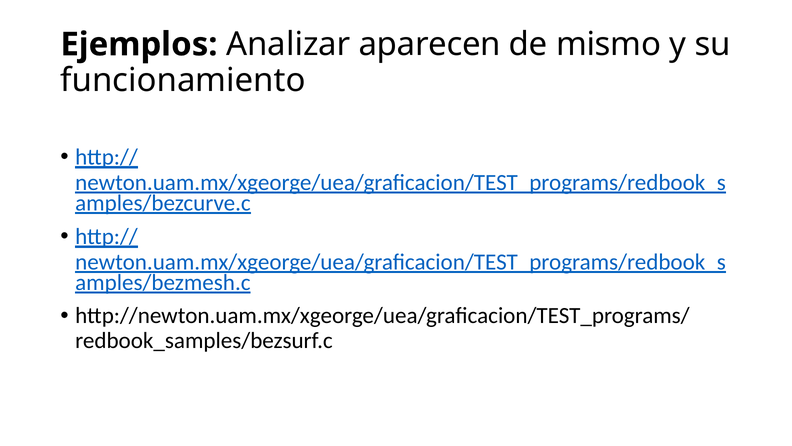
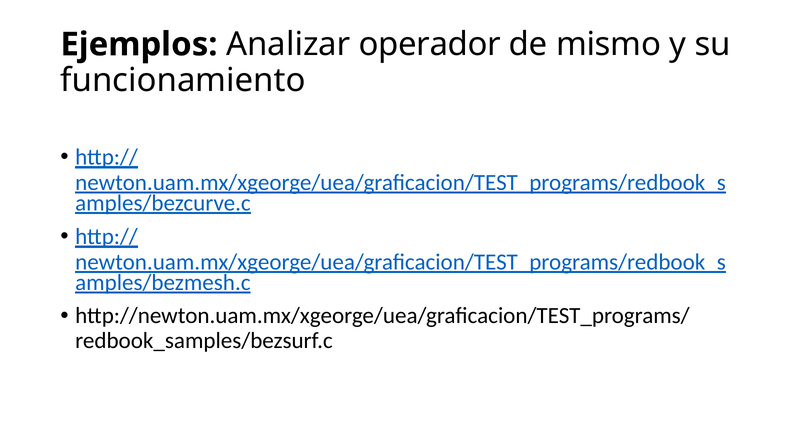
aparecen: aparecen -> operador (430, 44)
